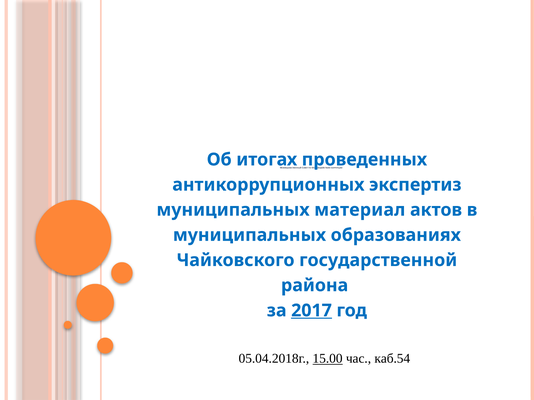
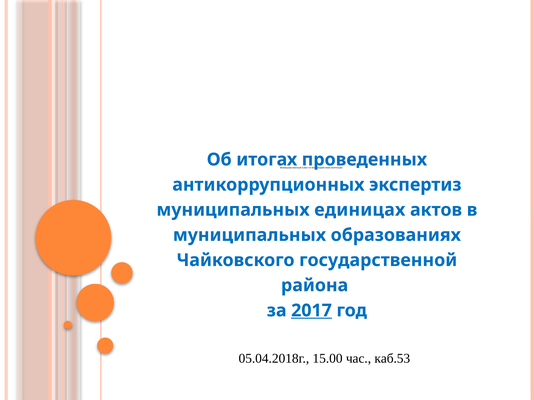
материал: материал -> единицах (360, 210)
15.00 underline: present -> none (328, 359)
каб.54: каб.54 -> каб.53 (392, 359)
